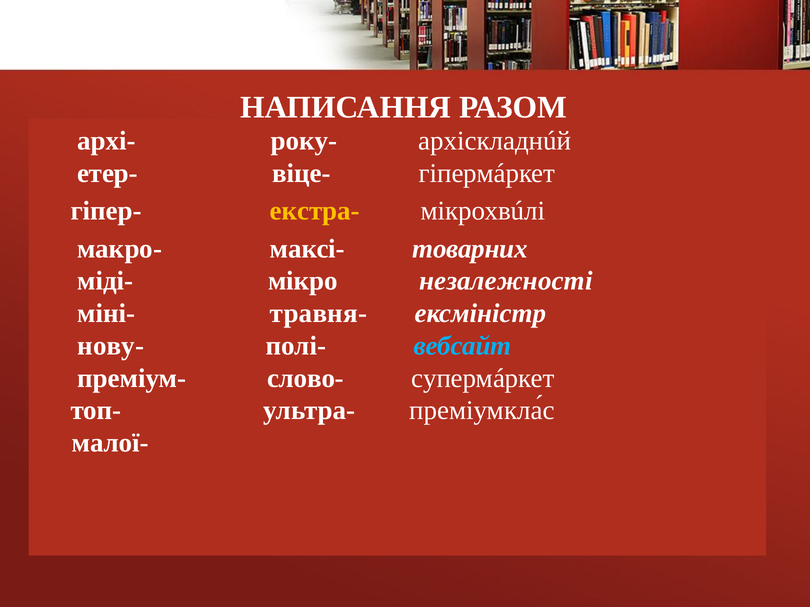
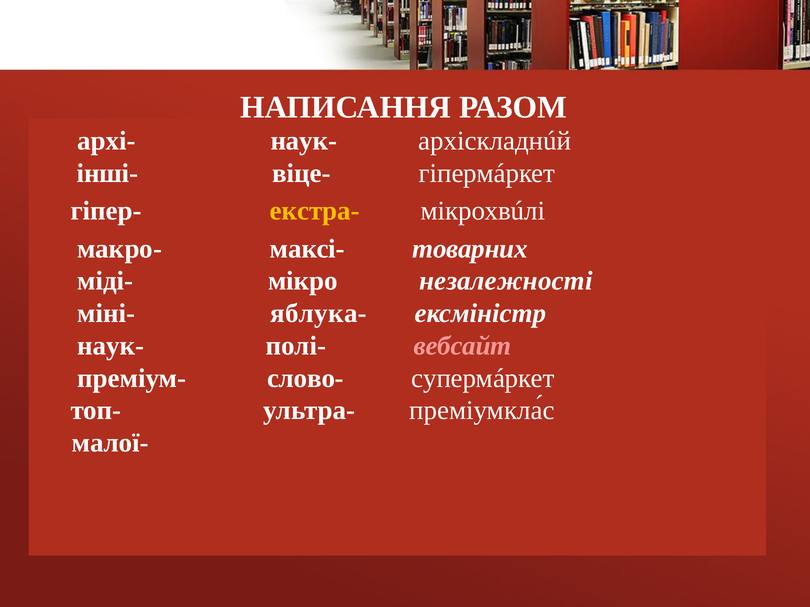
архі- року-: року- -> наук- (304, 141)
етер-: етер- -> інші- (107, 173)
травня-: травня- -> яблука- (319, 314)
нову-: нову- -> наук- (111, 346)
вебсайт colour: light blue -> pink (463, 346)
